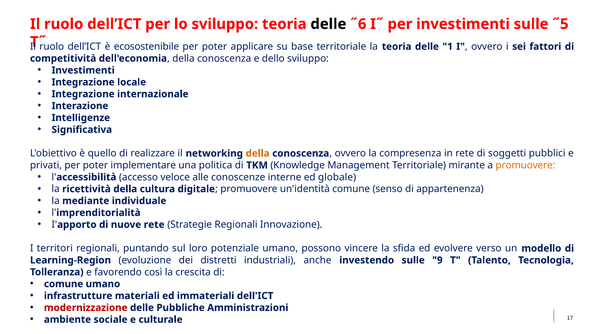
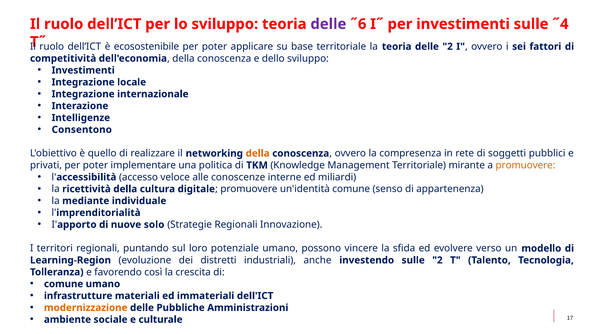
delle colour: black -> purple (328, 24)
˝5: ˝5 -> ˝4 (560, 24)
delle 1: 1 -> 2 (448, 47)
Significativa: Significativa -> Consentono (82, 130)
globale: globale -> miliardi (337, 177)
nuove rete: rete -> solo (154, 225)
sulle 9: 9 -> 2 (437, 260)
modernizzazione colour: red -> orange (86, 308)
